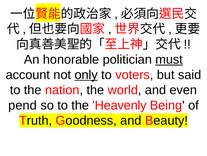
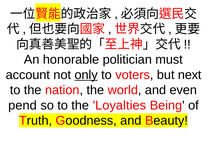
must underline: present -> none (169, 59)
said: said -> next (190, 74)
Heavenly: Heavenly -> Loyalties (119, 105)
